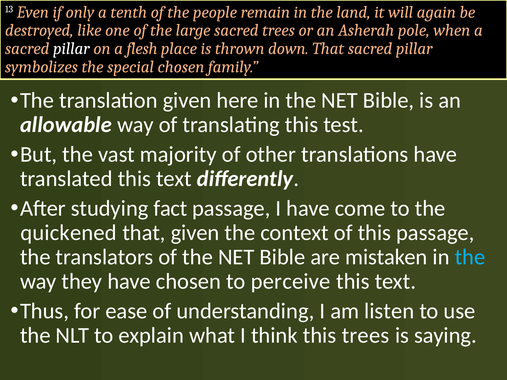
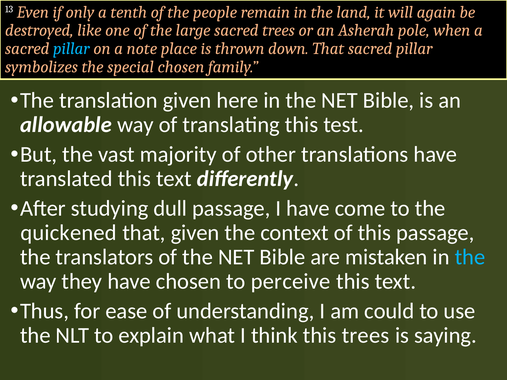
pillar colour: white -> light blue (71, 49)
flesh: flesh -> note (142, 49)
fact: fact -> dull (170, 209)
listen: listen -> could (389, 311)
